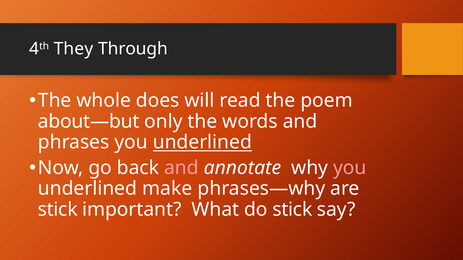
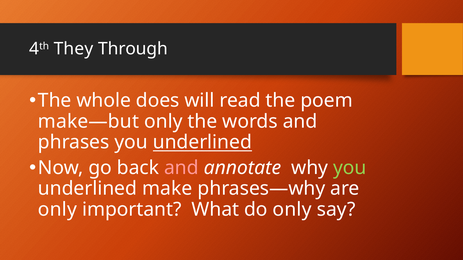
about—but: about—but -> make—but (89, 122)
you colour: pink -> light green (350, 168)
stick: stick -> only (57, 210)
do stick: stick -> only (292, 210)
